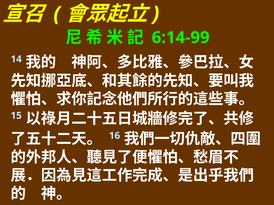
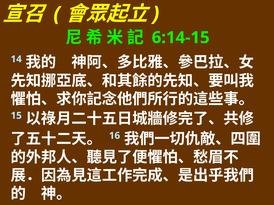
6:14-99: 6:14-99 -> 6:14-15 (181, 38)
